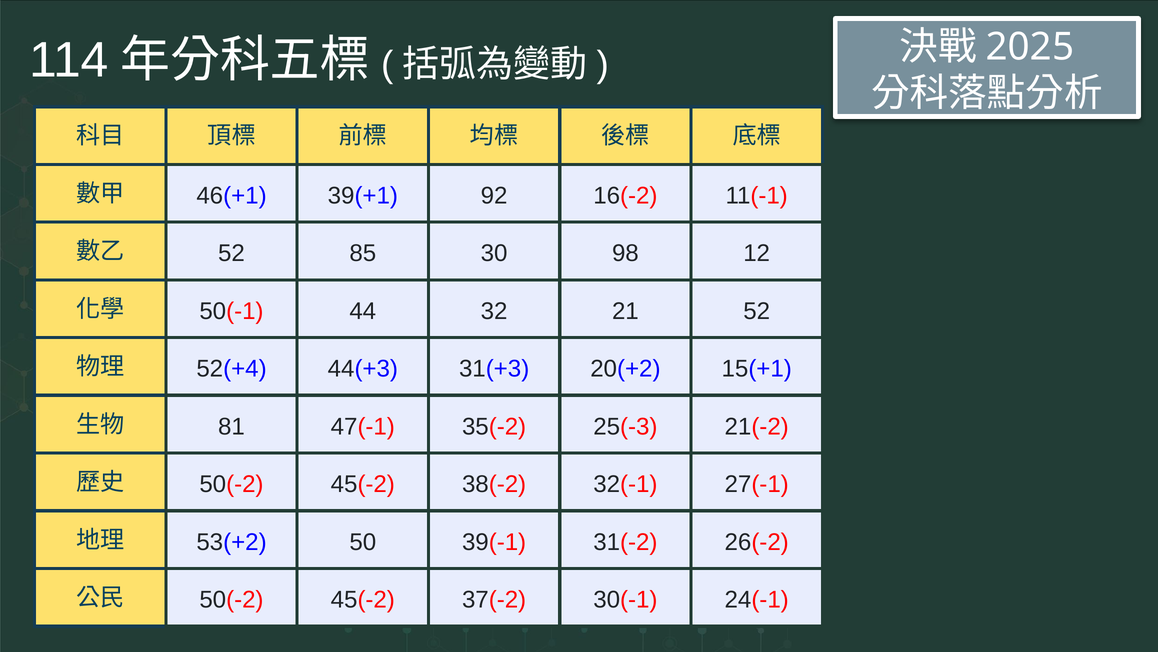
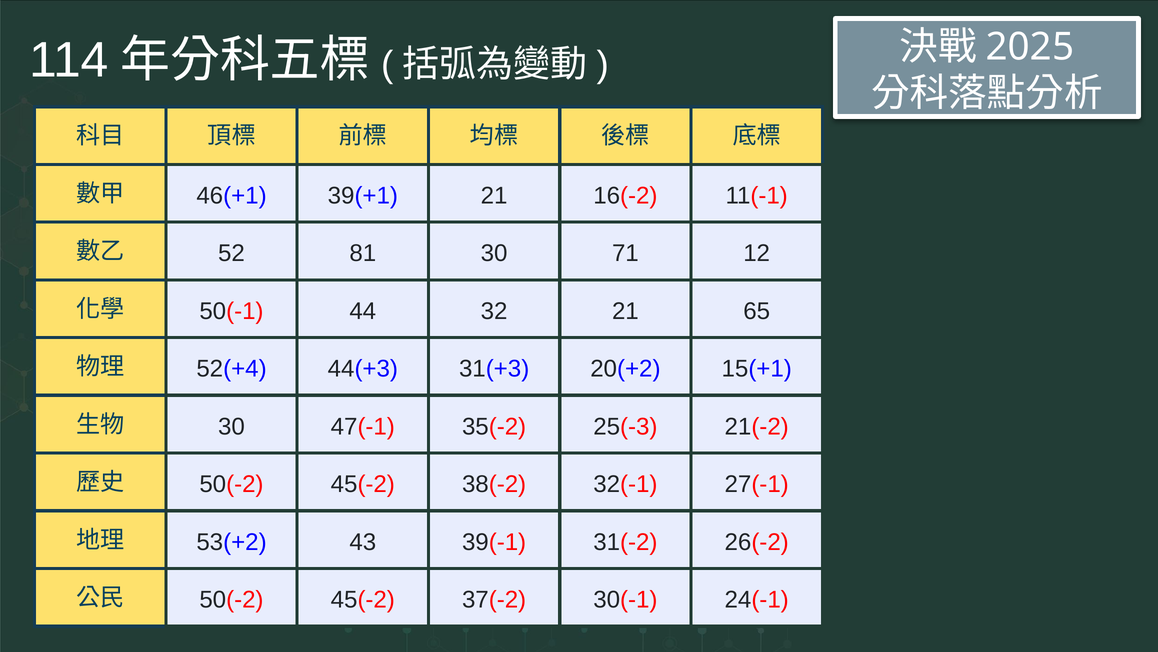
39(+1 92: 92 -> 21 (494, 196)
85: 85 -> 81 (363, 253)
98: 98 -> 71 (625, 253)
21 52: 52 -> 65 (757, 311)
81: 81 -> 30 (231, 426)
50: 50 -> 43 (363, 542)
